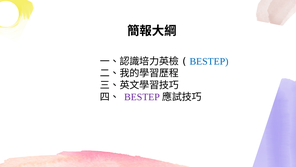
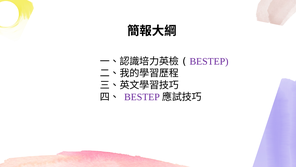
BESTEP colour: blue -> purple (209, 61)
